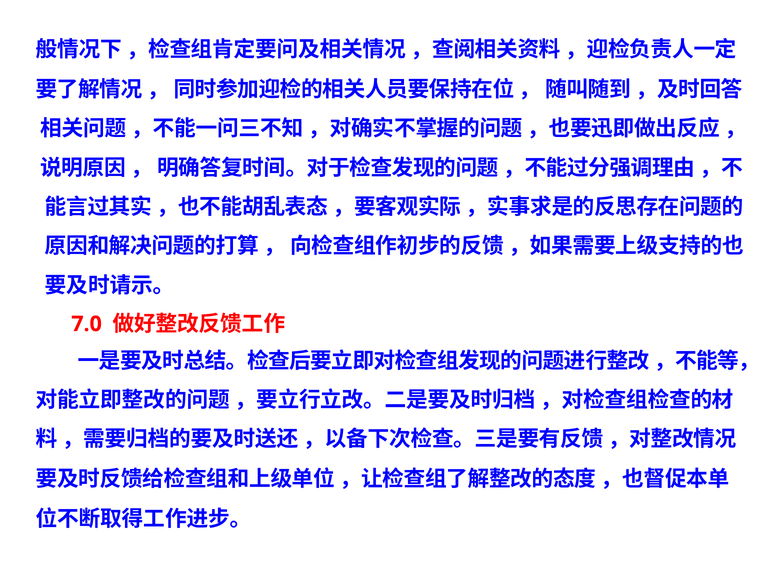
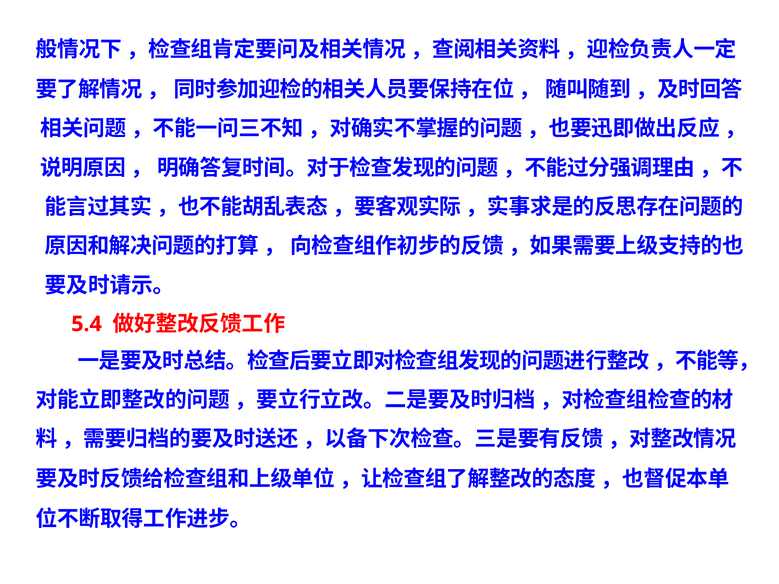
7.0: 7.0 -> 5.4 (87, 324)
